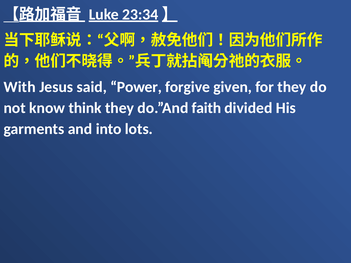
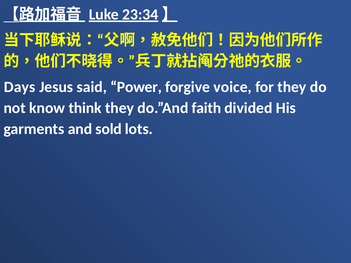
With: With -> Days (20, 87)
given: given -> voice (233, 87)
into: into -> sold (109, 129)
